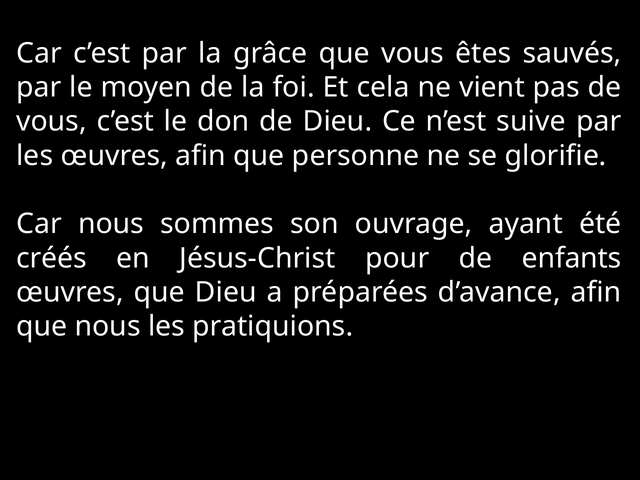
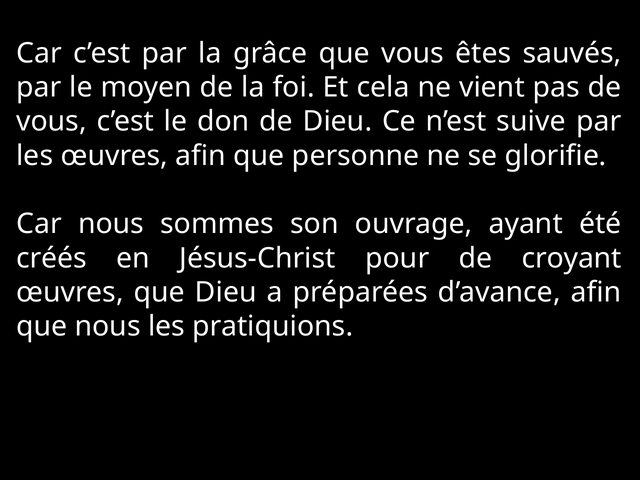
enfants: enfants -> croyant (572, 258)
